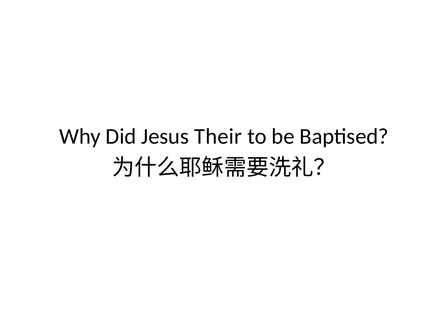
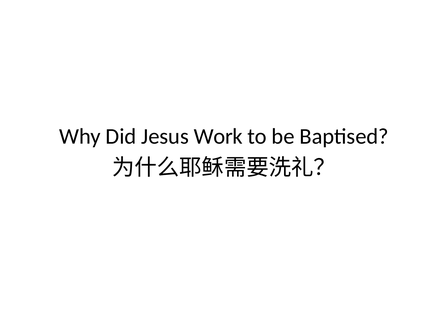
Their: Their -> Work (218, 136)
